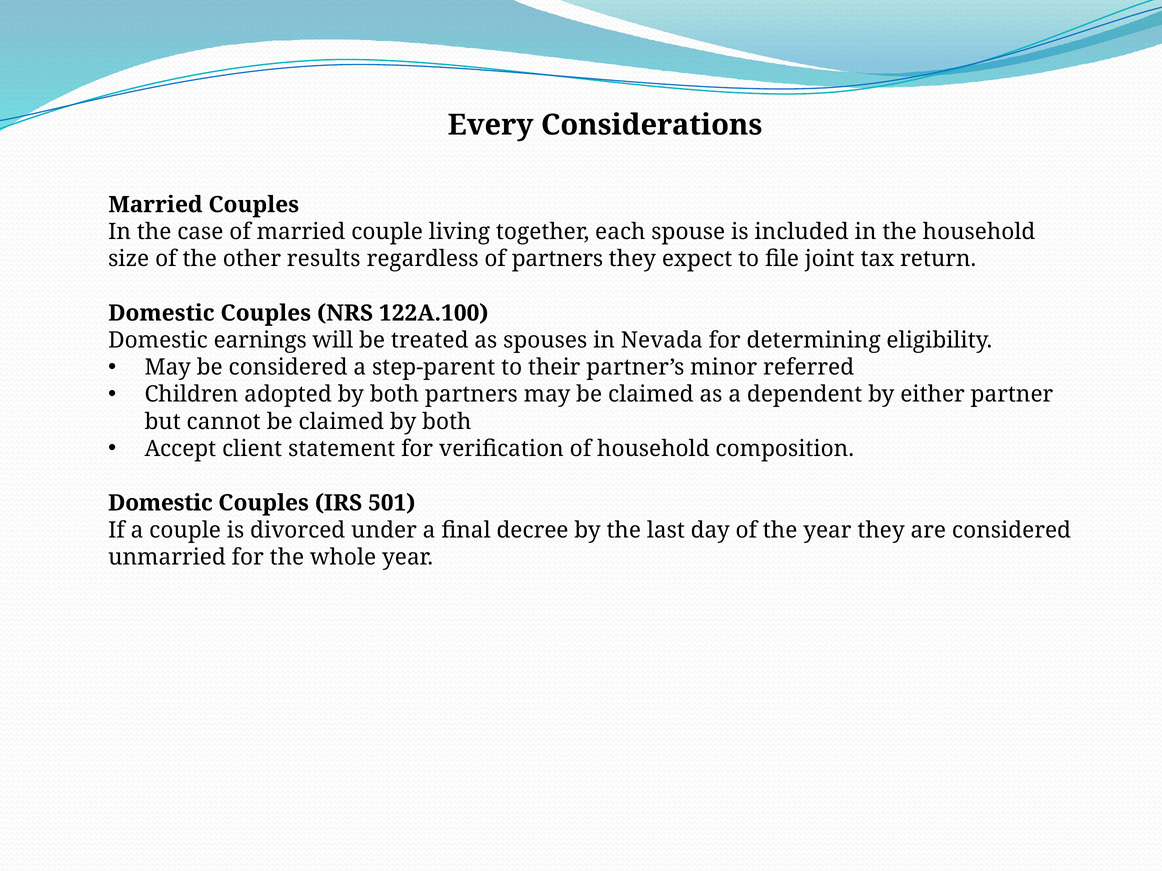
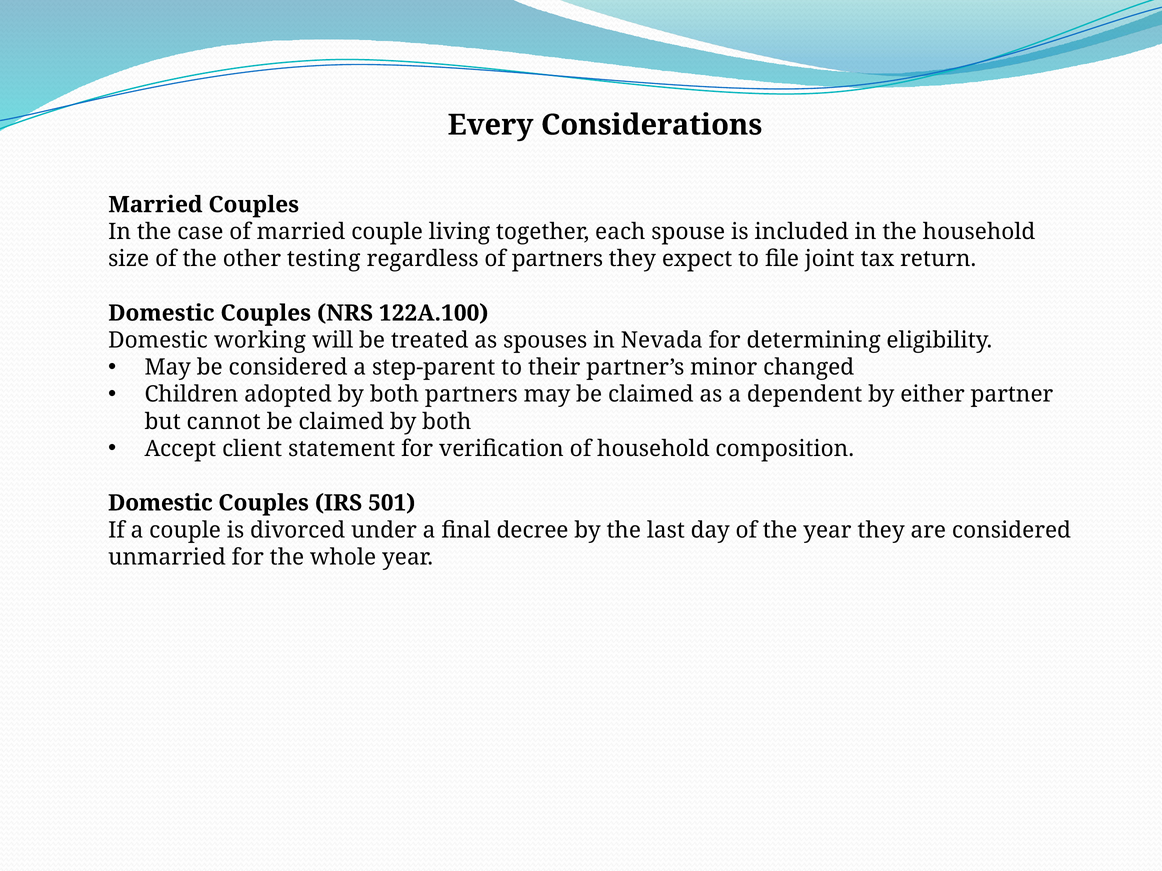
results: results -> testing (324, 259)
earnings: earnings -> working (260, 340)
referred: referred -> changed (809, 368)
